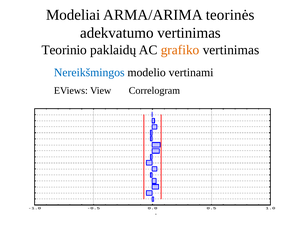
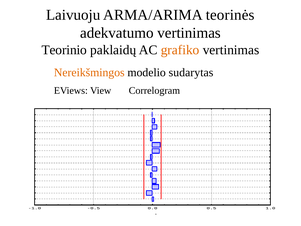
Modeliai: Modeliai -> Laivuoju (73, 15)
Nereikšmingos colour: blue -> orange (89, 72)
vertinami: vertinami -> sudarytas (191, 72)
